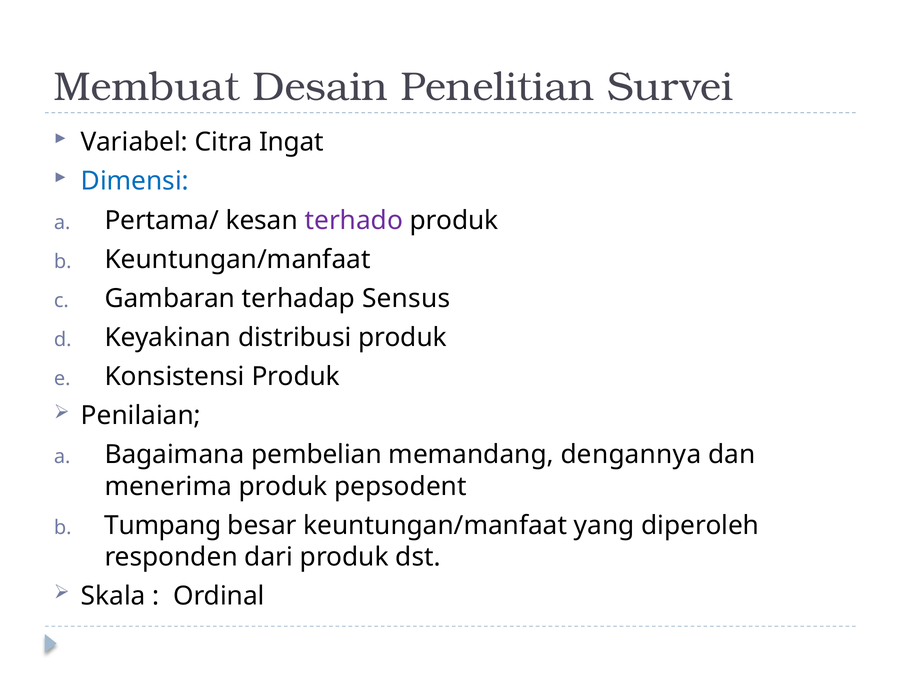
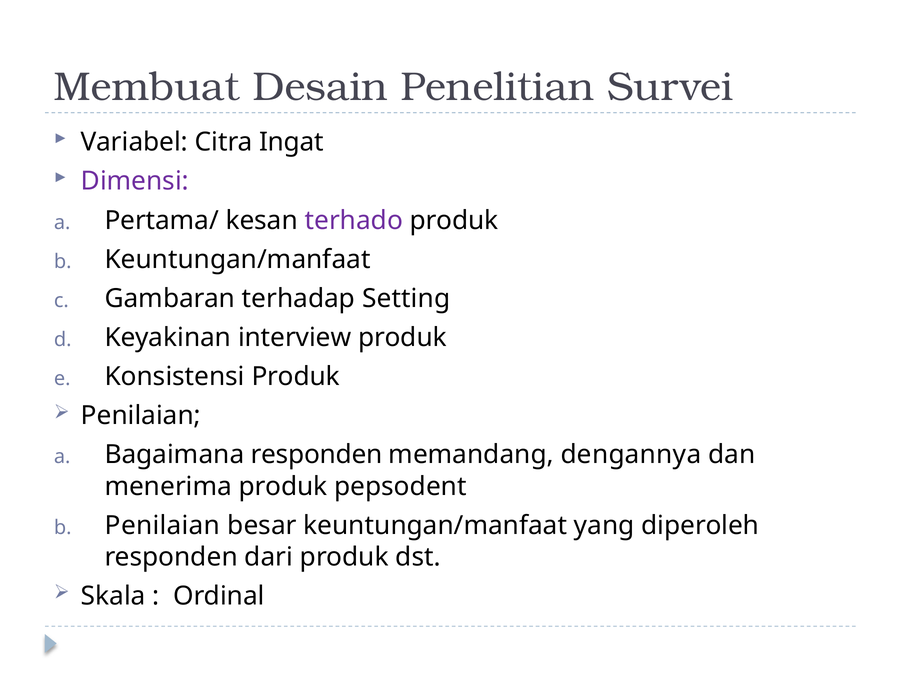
Dimensi colour: blue -> purple (135, 181)
Sensus: Sensus -> Setting (406, 298)
distribusi: distribusi -> interview (295, 337)
Bagaimana pembelian: pembelian -> responden (317, 455)
Tumpang: Tumpang -> Penilaian (163, 525)
